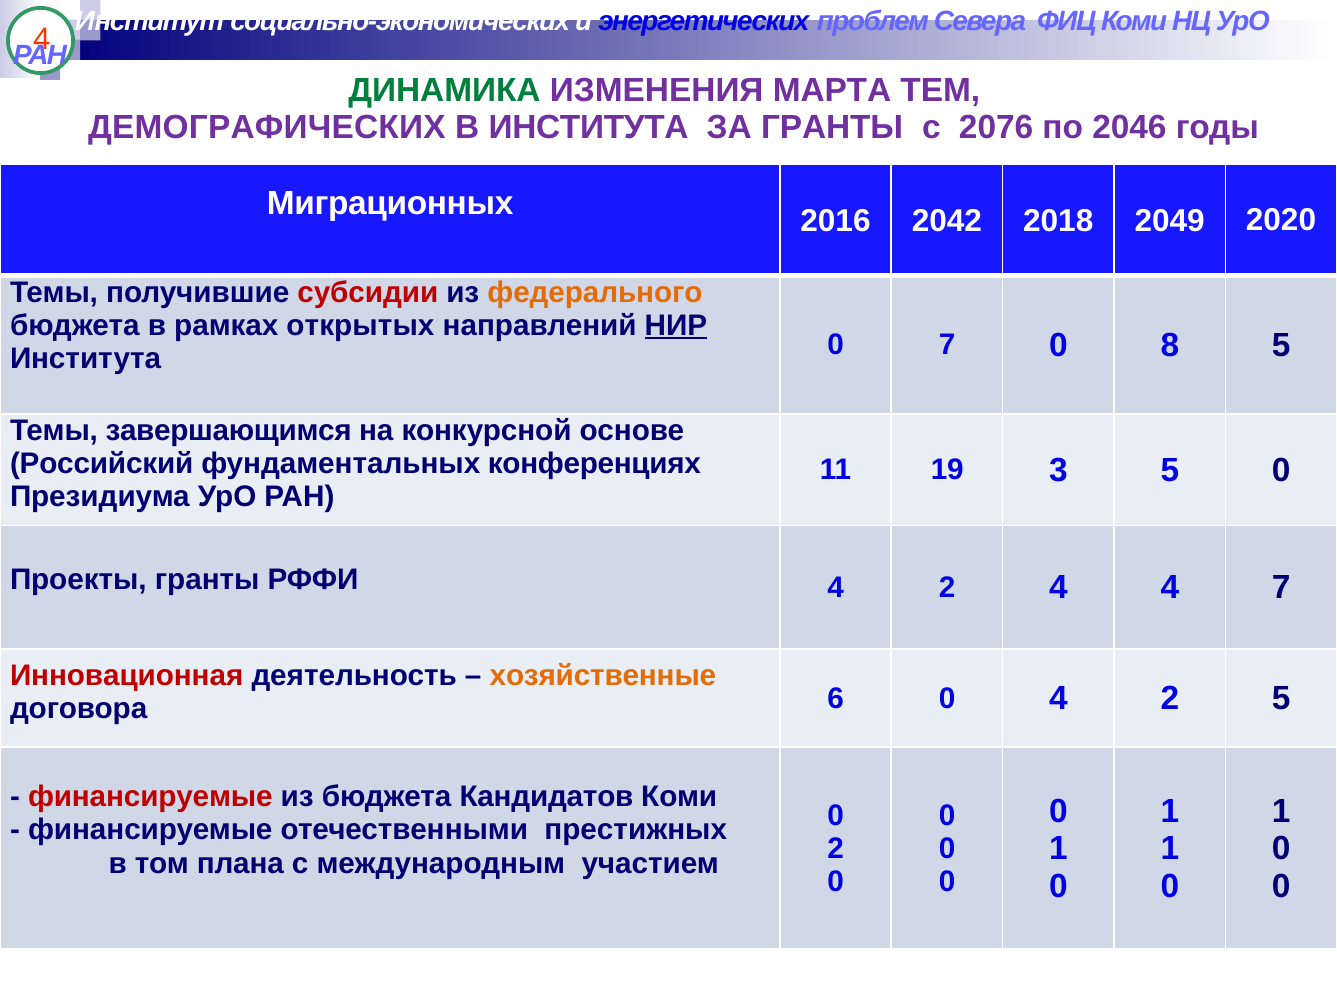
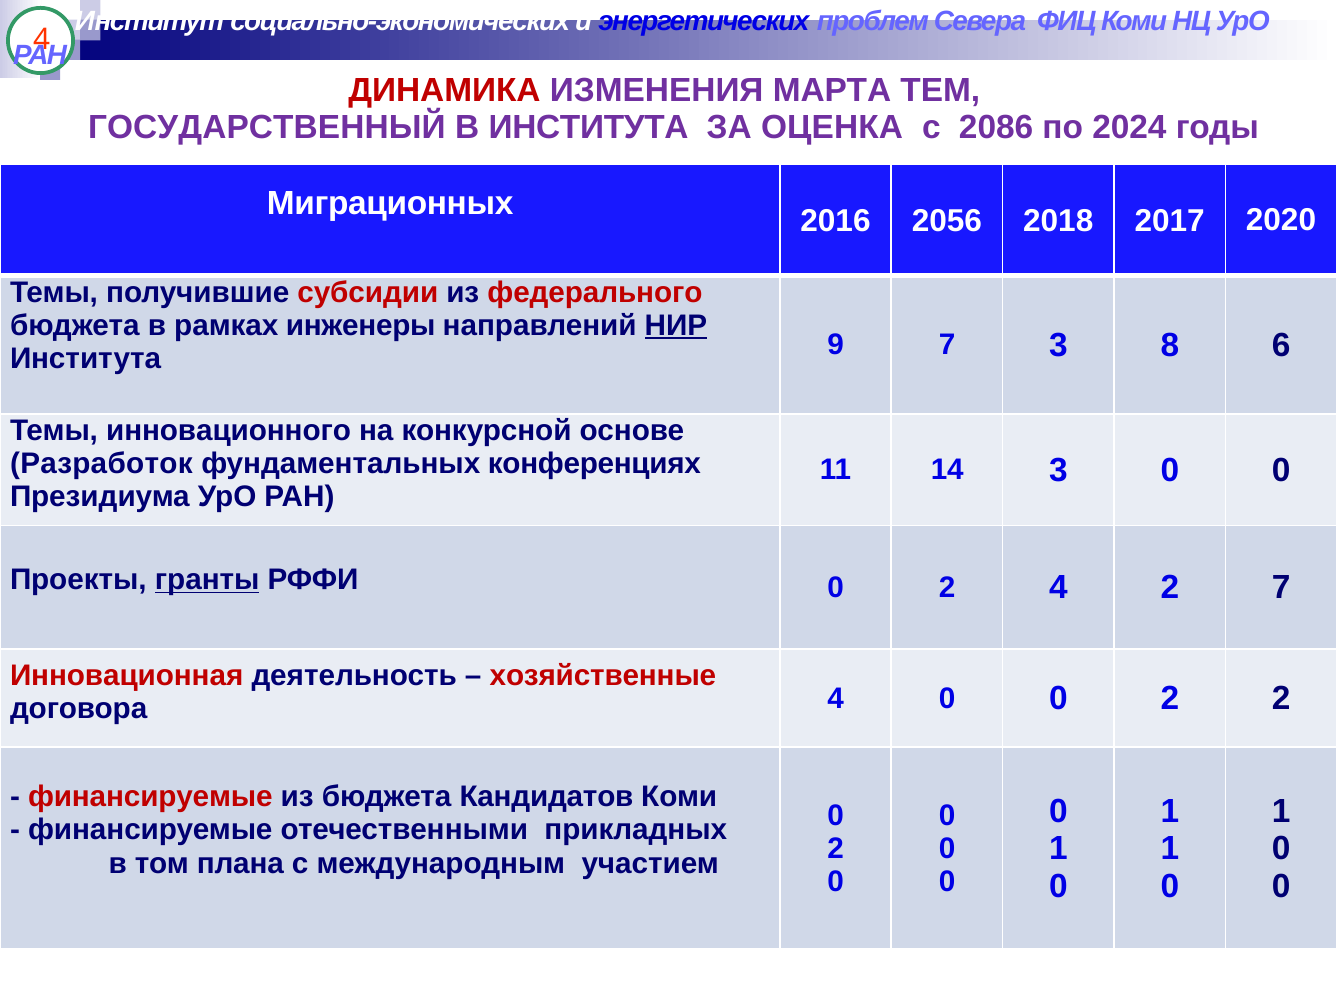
ДИНАМИКА colour: green -> red (444, 91)
ДЕМОГРАФИЧЕСКИХ: ДЕМОГРАФИЧЕСКИХ -> ГОСУДАРСТВЕННЫЙ (267, 127)
ЗА ГРАНТЫ: ГРАНТЫ -> ОЦЕНКА (832, 127)
2076: 2076 -> 2086 (996, 127)
2046: 2046 -> 2024 (1129, 127)
2042: 2042 -> 2056 (947, 221)
2049: 2049 -> 2017 (1170, 221)
федерального colour: orange -> red (595, 293)
открытых: открытых -> инженеры (361, 326)
Института 0: 0 -> 9 (836, 345)
7 0: 0 -> 3 (1058, 345)
8 5: 5 -> 6 (1281, 345)
завершающимся: завершающимся -> инновационного (229, 431)
Российский: Российский -> Разработок (101, 464)
19: 19 -> 14 (947, 470)
3 5: 5 -> 0 (1170, 470)
гранты underline: none -> present (207, 580)
РФФИ 4: 4 -> 0 (836, 587)
4 4: 4 -> 2 (1170, 587)
хозяйственные colour: orange -> red (603, 676)
договора 6: 6 -> 4 (836, 698)
4: 4 -> 0 (1058, 698)
2 5: 5 -> 2 (1281, 698)
престижных: престижных -> прикладных (636, 830)
